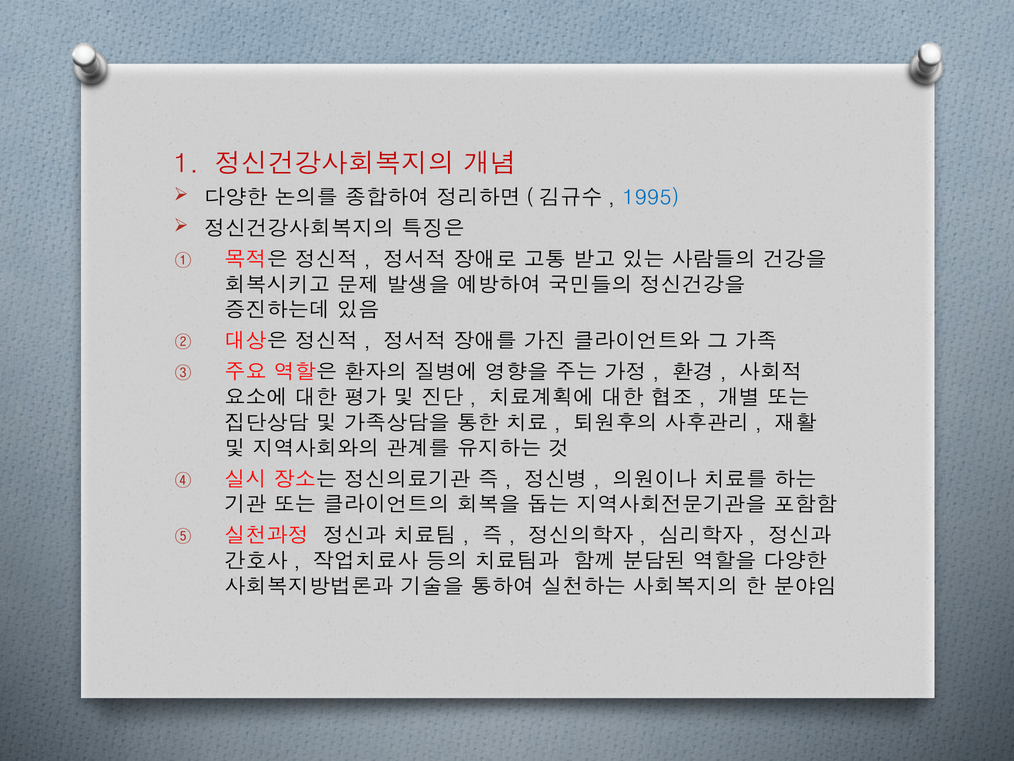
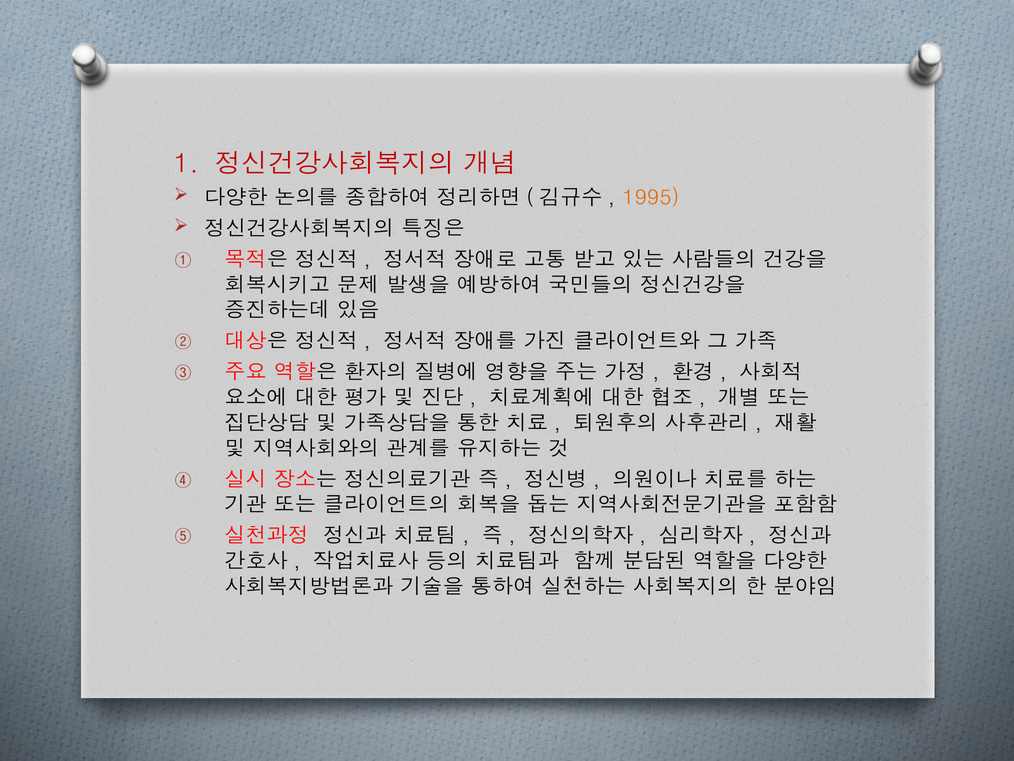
1995 colour: blue -> orange (651, 198)
